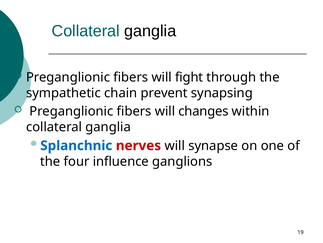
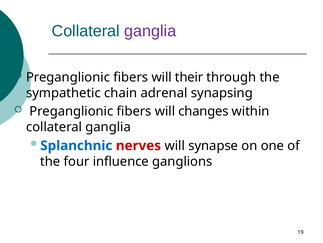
ganglia colour: black -> purple (150, 31)
fight: fight -> their (189, 77)
prevent: prevent -> adrenal (164, 93)
